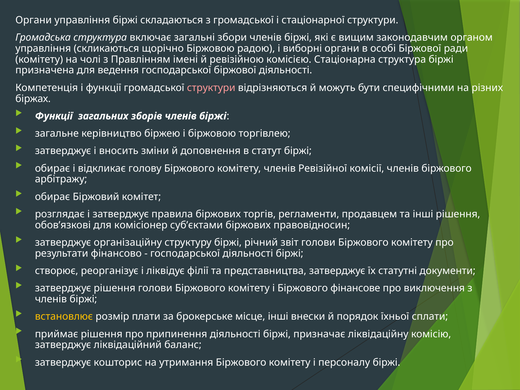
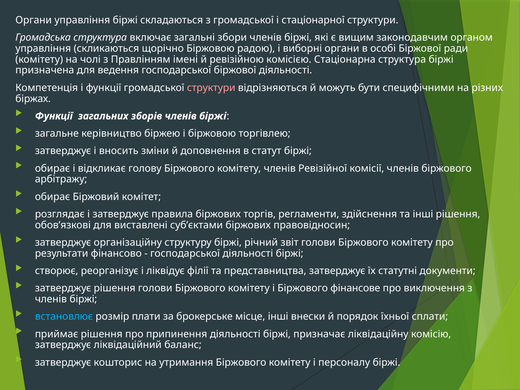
продавцем: продавцем -> здійснення (369, 214)
комісіонер: комісіонер -> виставлені (141, 225)
встановлює colour: yellow -> light blue (64, 317)
